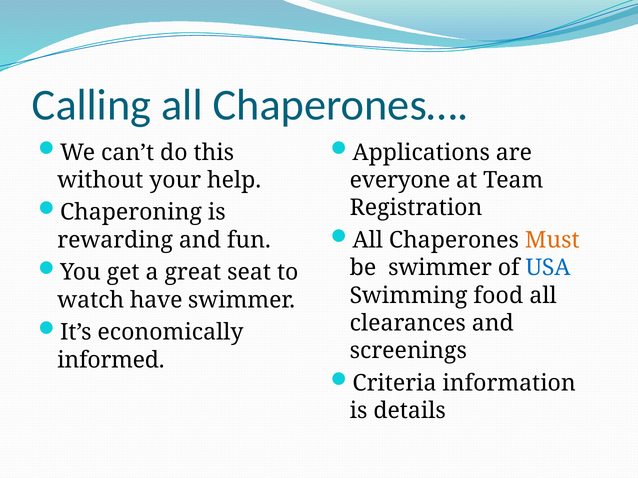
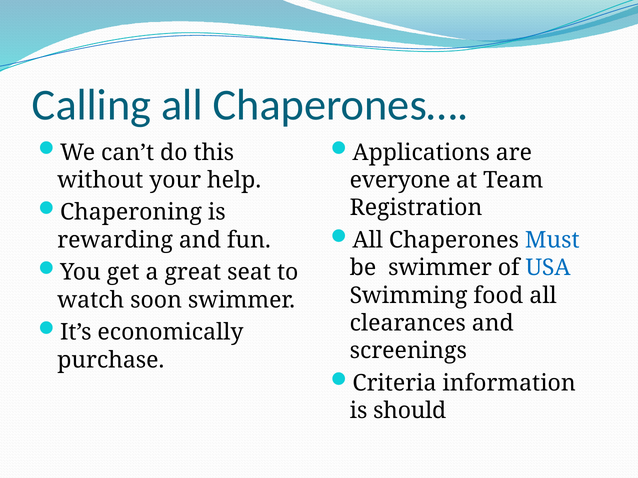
Must colour: orange -> blue (552, 240)
have: have -> soon (156, 300)
informed: informed -> purchase (111, 360)
details: details -> should (410, 411)
